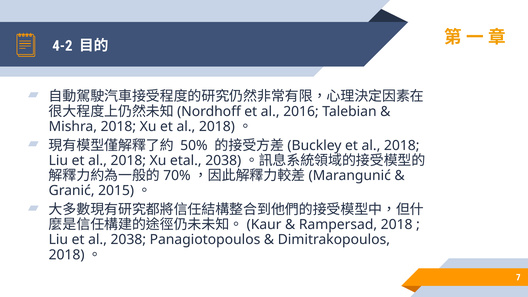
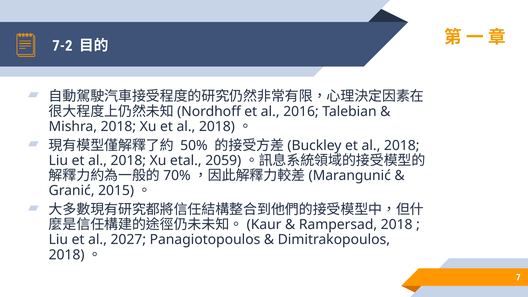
4-2: 4-2 -> 7-2 (62, 46)
etal 2038: 2038 -> 2059 (223, 161)
al 2038: 2038 -> 2027 (128, 240)
